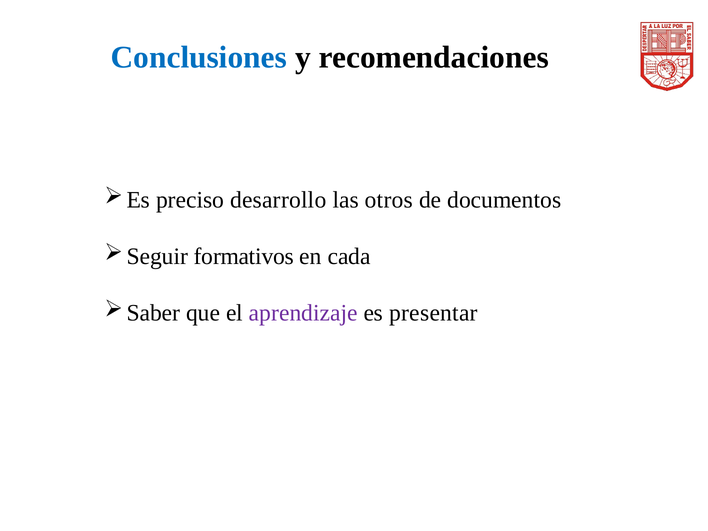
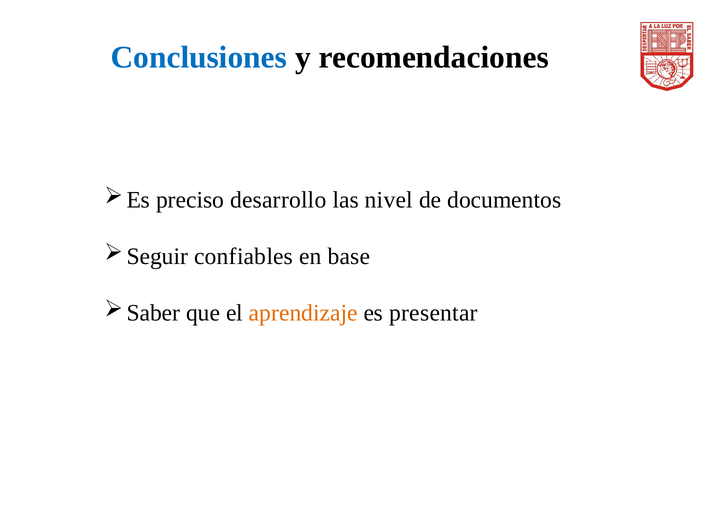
otros: otros -> nivel (389, 200)
formativos: formativos -> confiables (244, 256)
cada: cada -> base (349, 256)
aprendizaje colour: purple -> orange (303, 313)
